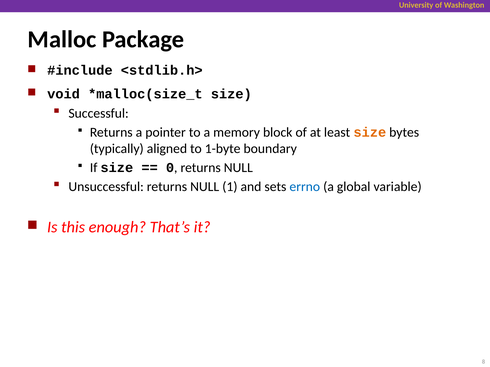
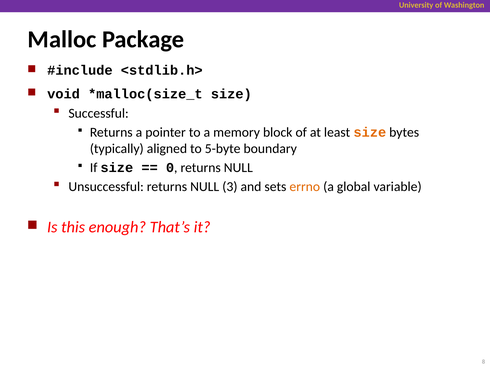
1-byte: 1-byte -> 5-byte (223, 149)
1: 1 -> 3 (230, 187)
errno colour: blue -> orange (305, 187)
